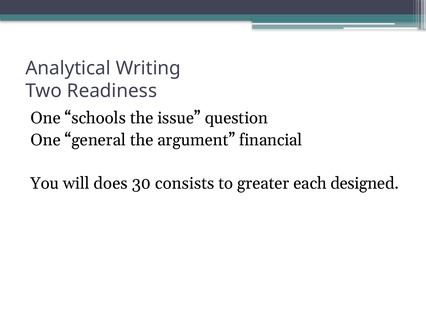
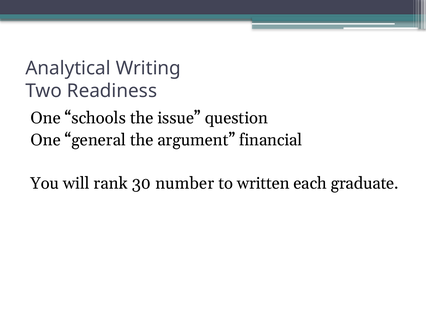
does: does -> rank (111, 183)
consists: consists -> number (185, 183)
greater: greater -> written (263, 183)
designed: designed -> graduate (365, 183)
